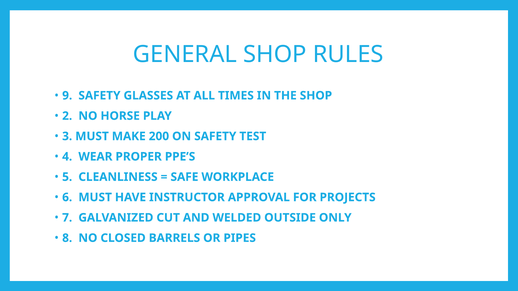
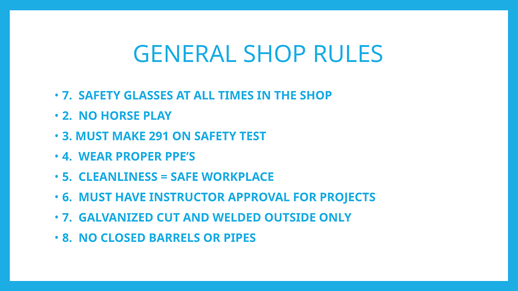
9: 9 -> 7 (67, 96)
200: 200 -> 291 (159, 136)
